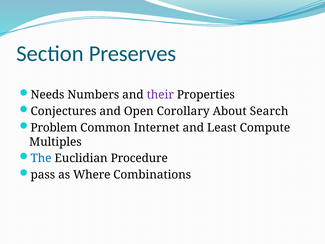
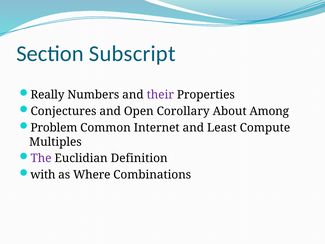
Preserves: Preserves -> Subscript (132, 54)
Needs: Needs -> Really (48, 95)
Search: Search -> Among (269, 111)
The colour: blue -> purple (41, 158)
Procedure: Procedure -> Definition (139, 158)
pass: pass -> with (43, 175)
